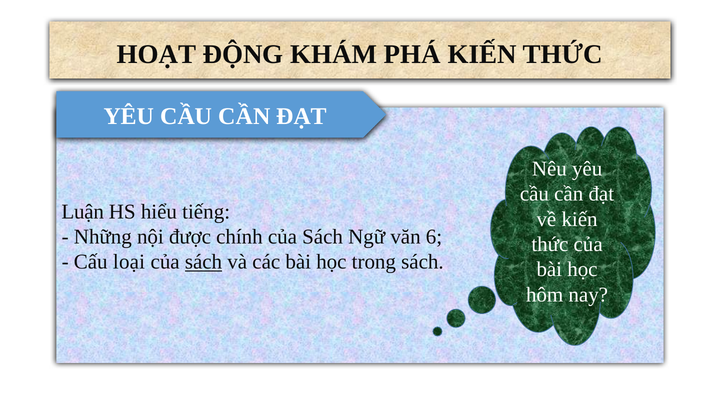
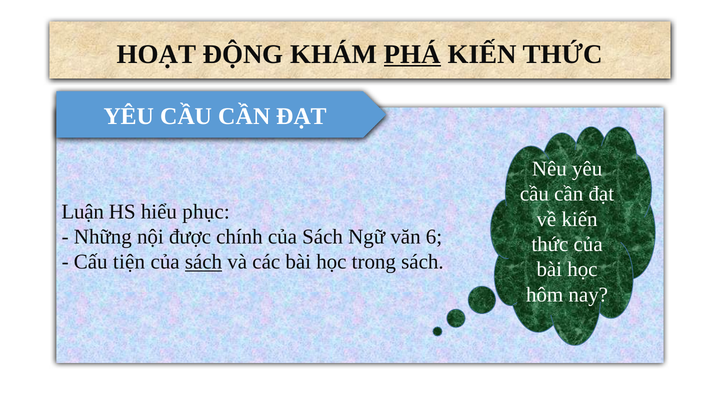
PHÁ underline: none -> present (412, 54)
tiếng: tiếng -> phục (206, 212)
loại: loại -> tiện (129, 262)
